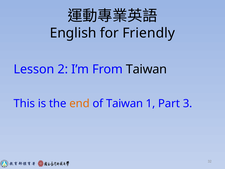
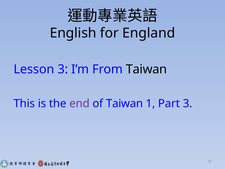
Friendly: Friendly -> England (149, 33)
Lesson 2: 2 -> 3 (63, 69)
end colour: orange -> purple (79, 103)
